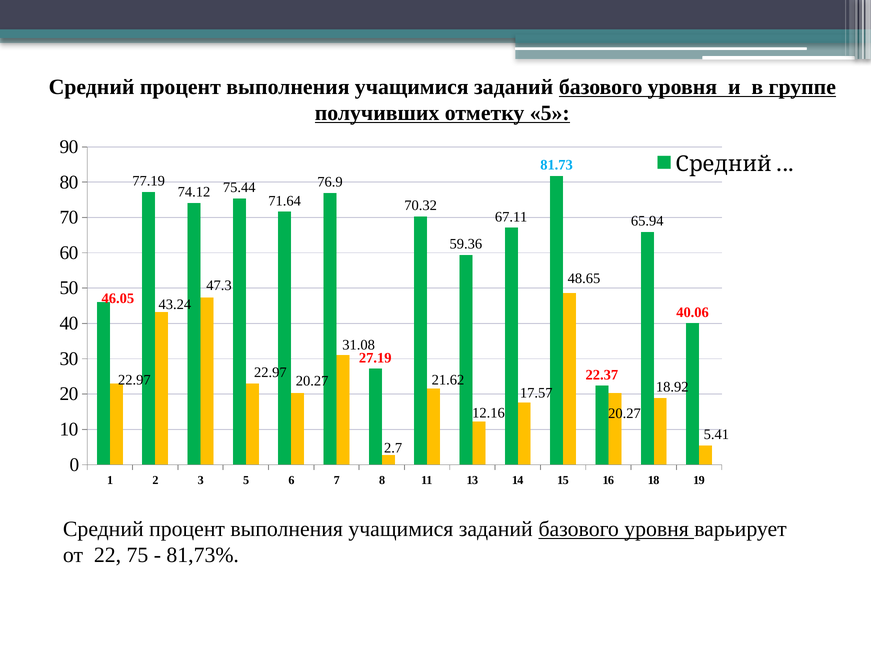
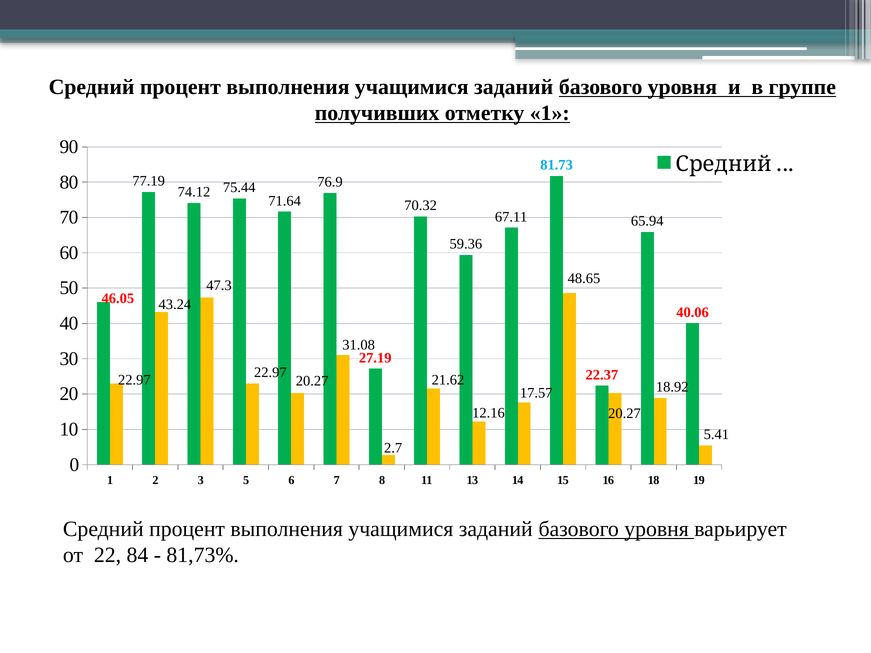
отметку 5: 5 -> 1 (550, 113)
75: 75 -> 84 (137, 555)
